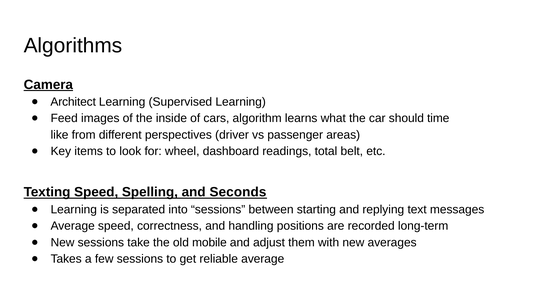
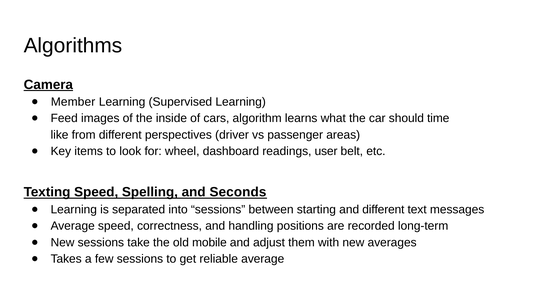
Architect: Architect -> Member (73, 102)
total: total -> user (326, 151)
and replying: replying -> different (383, 209)
